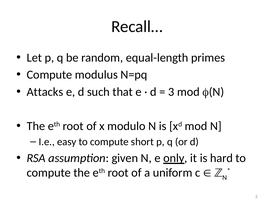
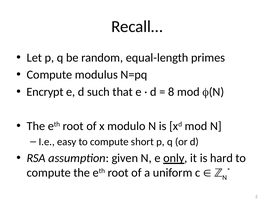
Attacks: Attacks -> Encrypt (45, 92)
3: 3 -> 8 (171, 92)
